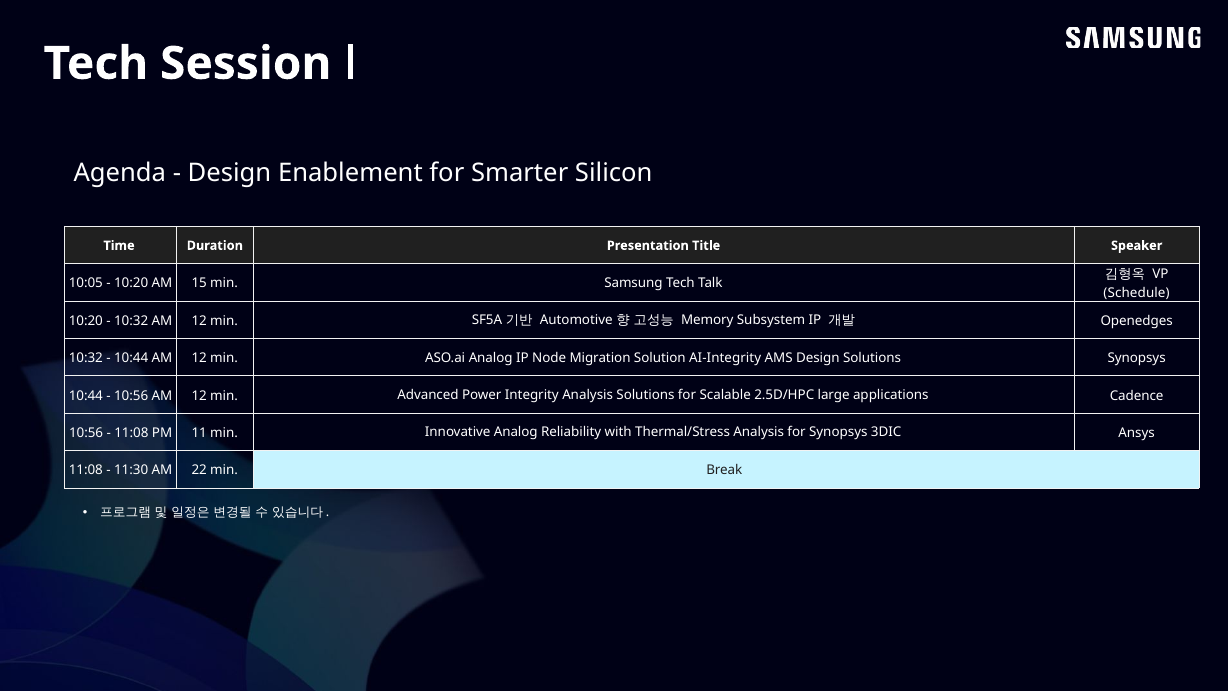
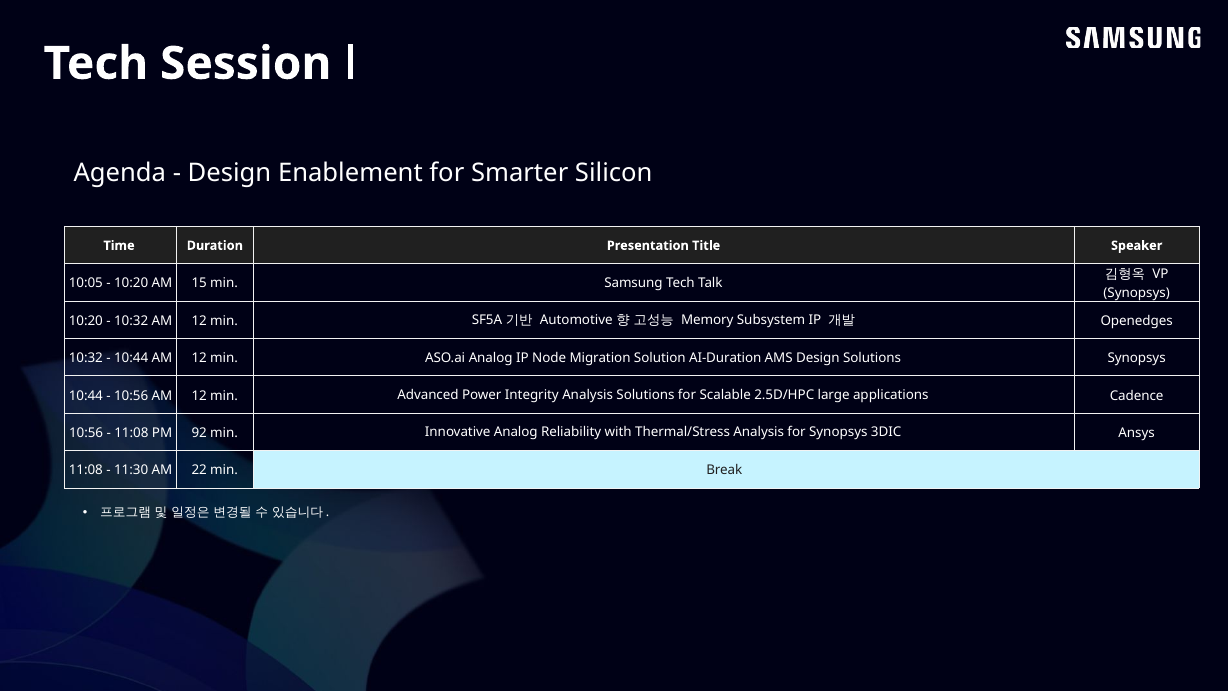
Schedule: Schedule -> Synopsys (1137, 292)
AI-Integrity: AI-Integrity -> AI-Duration (725, 358)
11: 11 -> 92 (199, 433)
